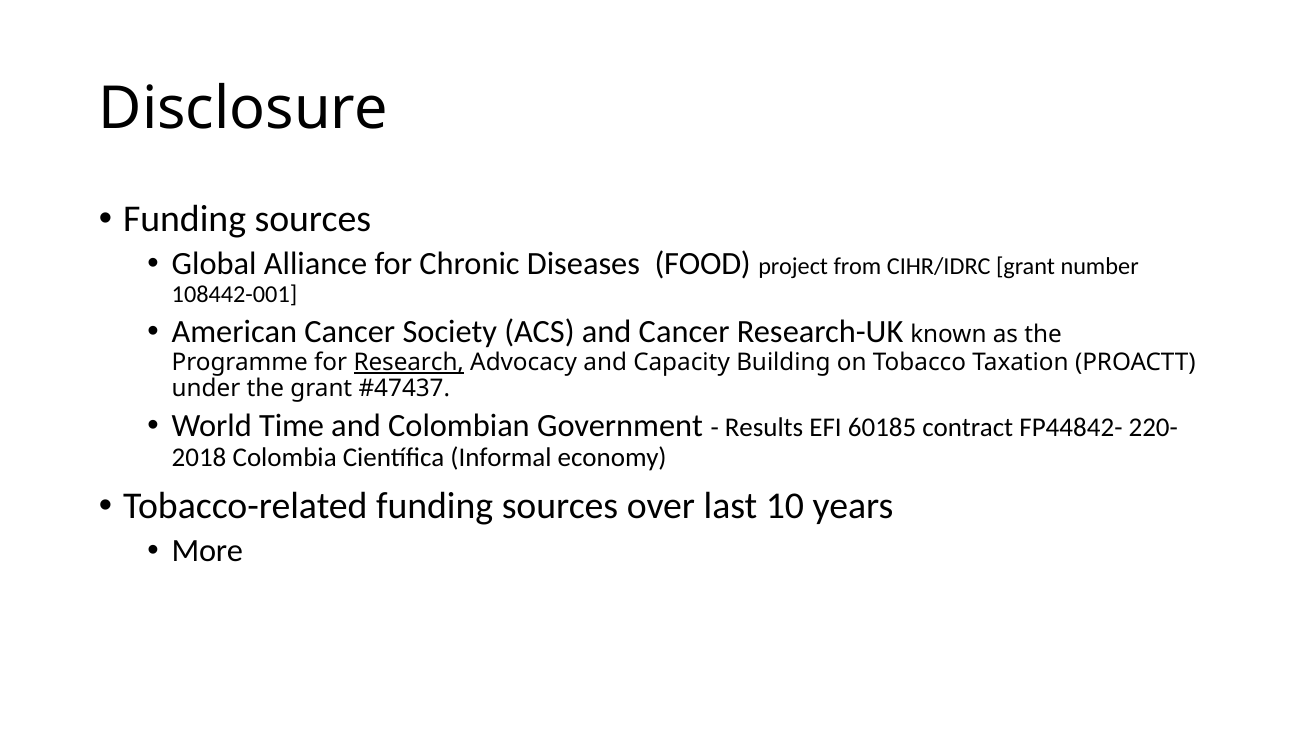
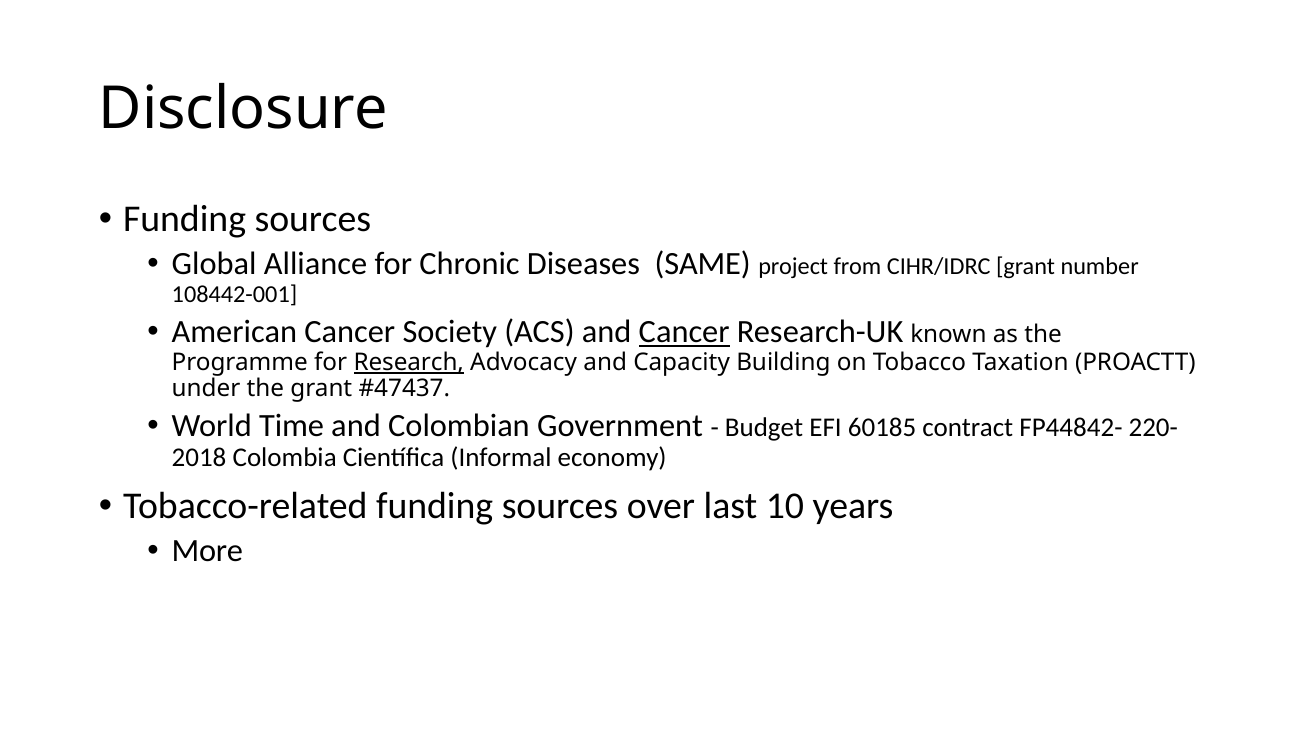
FOOD: FOOD -> SAME (703, 264)
Cancer underline: none -> present (684, 332)
Results: Results -> Budget (764, 428)
